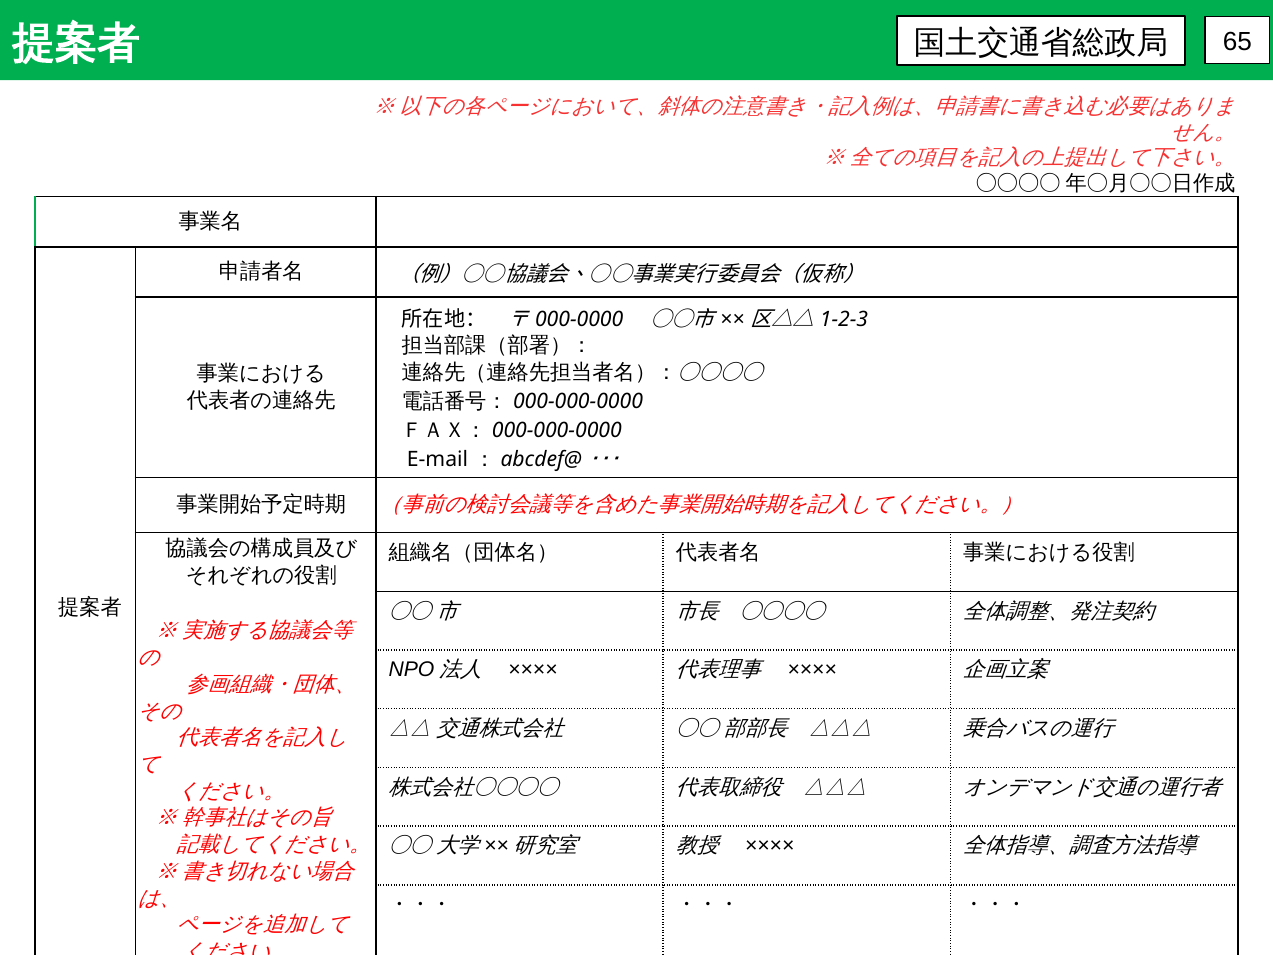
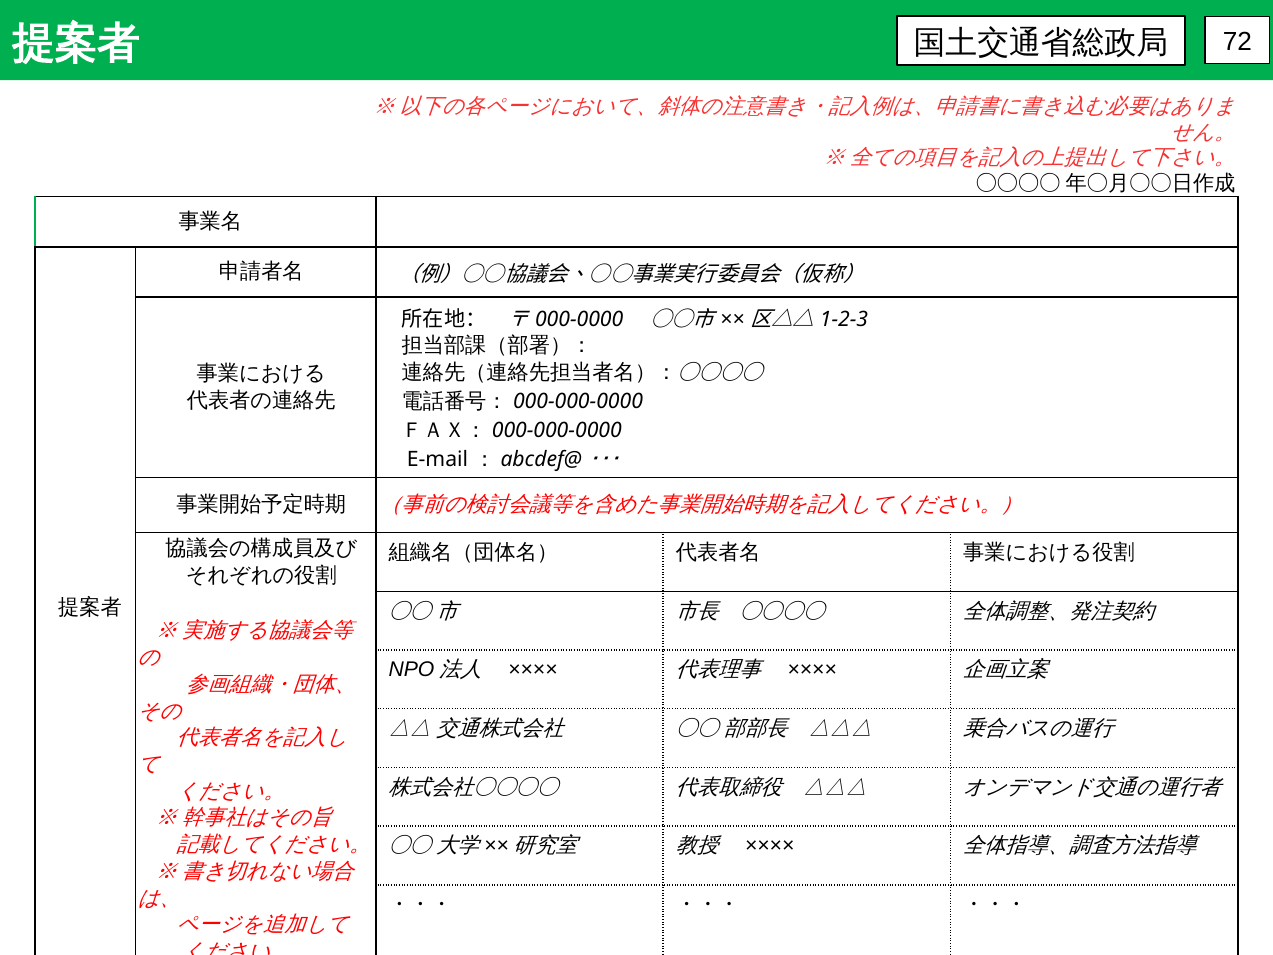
65: 65 -> 72 (1237, 42)
